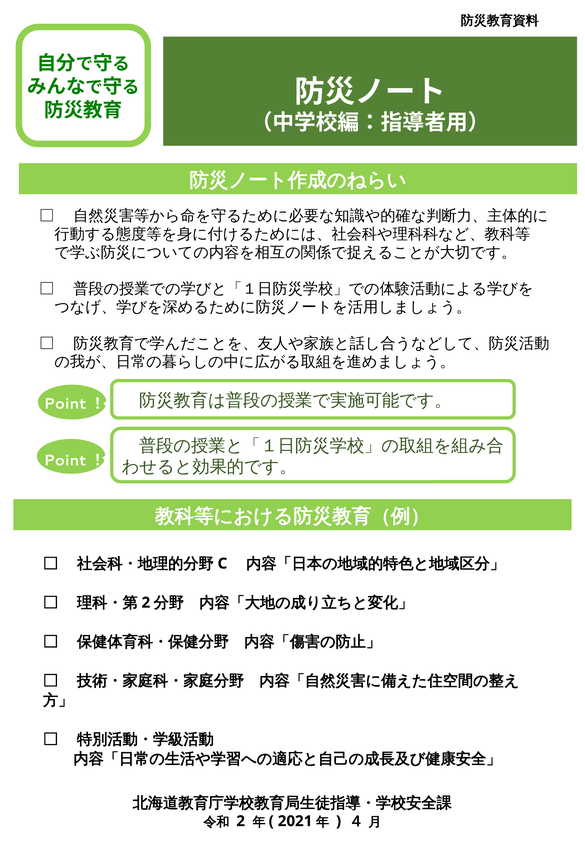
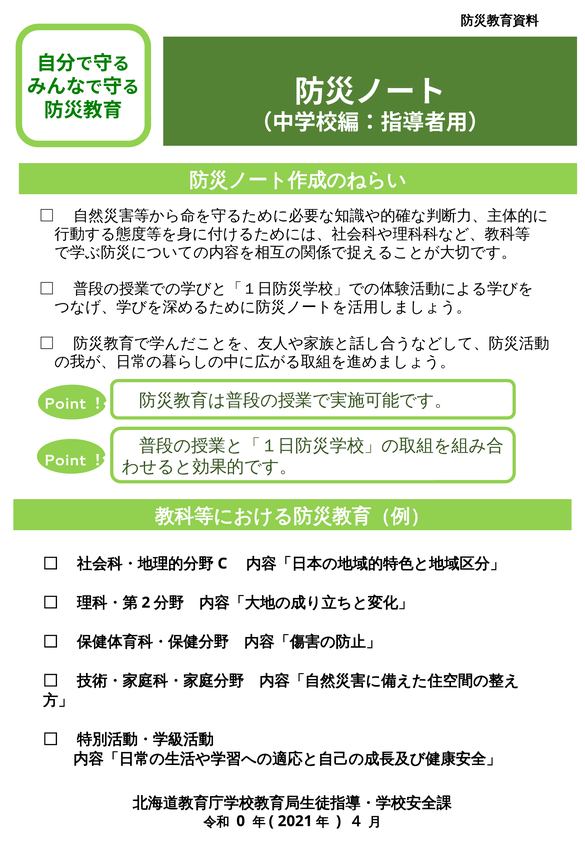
2: 2 -> 0 (241, 820)
